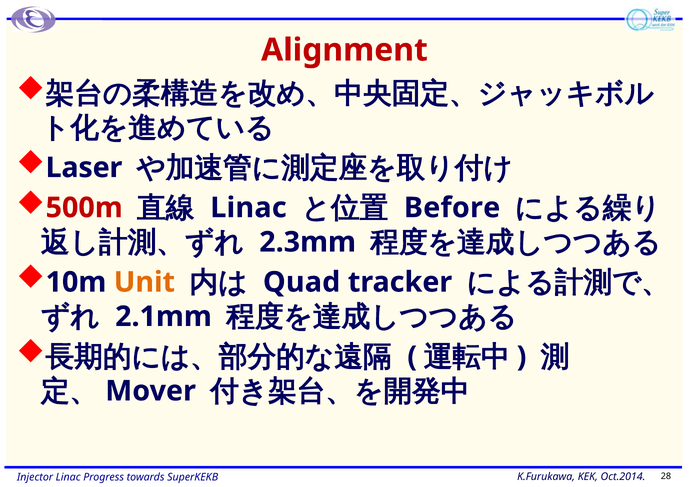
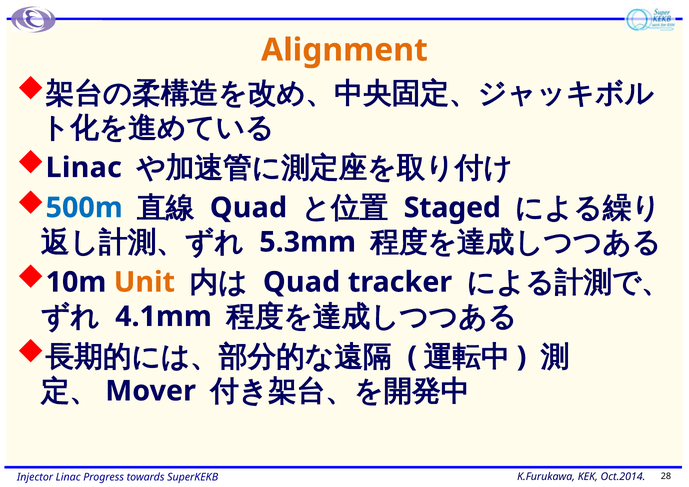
Alignment colour: red -> orange (344, 50)
Laser: Laser -> Linac (84, 168)
500m colour: red -> blue (84, 208)
Linac: Linac -> Quad (248, 208)
Before: Before -> Staged (452, 208)
2.3mm: 2.3mm -> 5.3mm (308, 242)
2.1mm: 2.1mm -> 4.1mm (163, 317)
